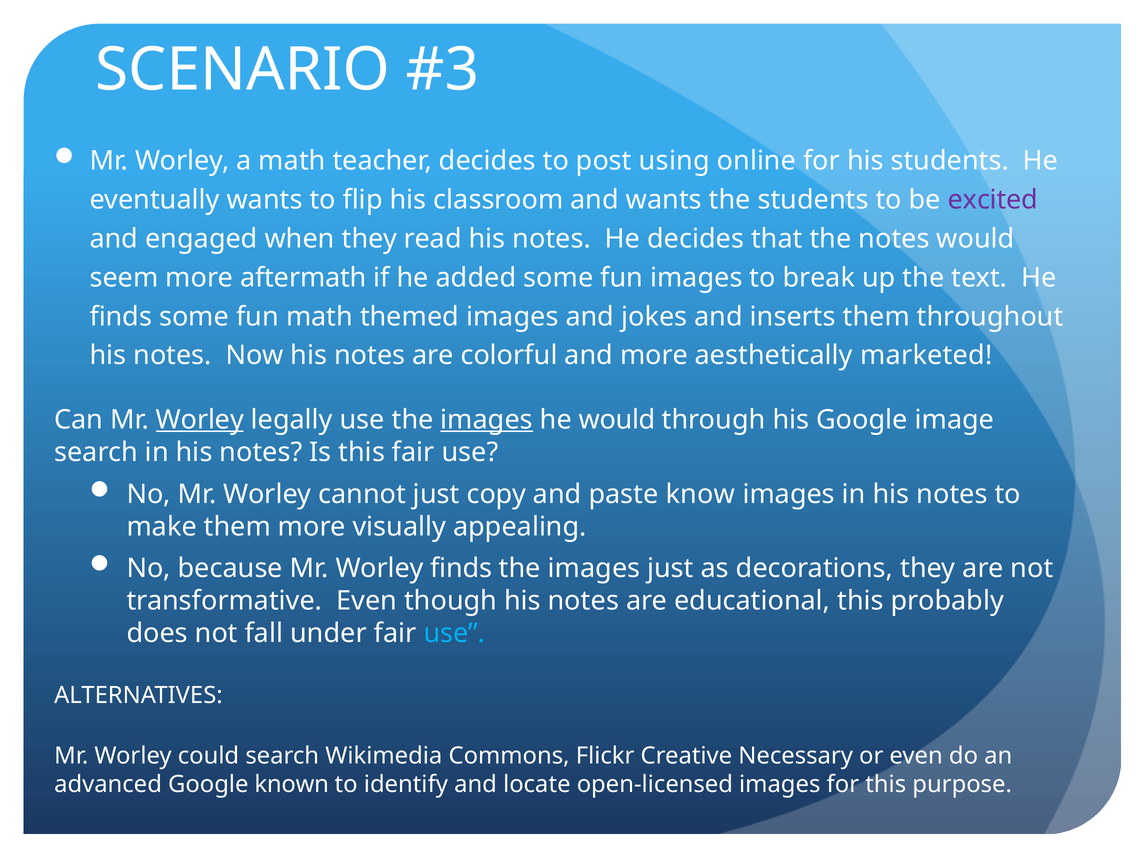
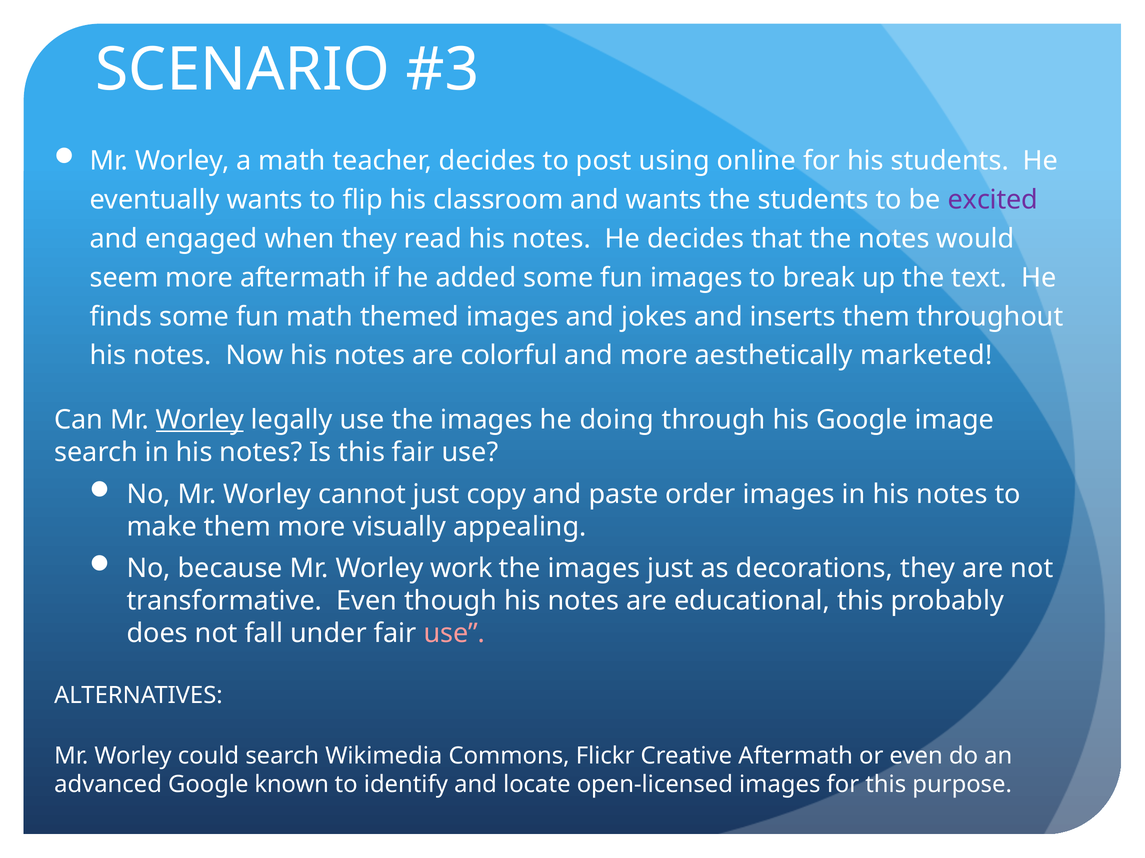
images underline: present -> none (487, 420)
he would: would -> doing (617, 420)
know: know -> order (701, 495)
Worley finds: finds -> work (461, 569)
use colour: light blue -> pink (454, 634)
Creative Necessary: Necessary -> Aftermath (796, 757)
